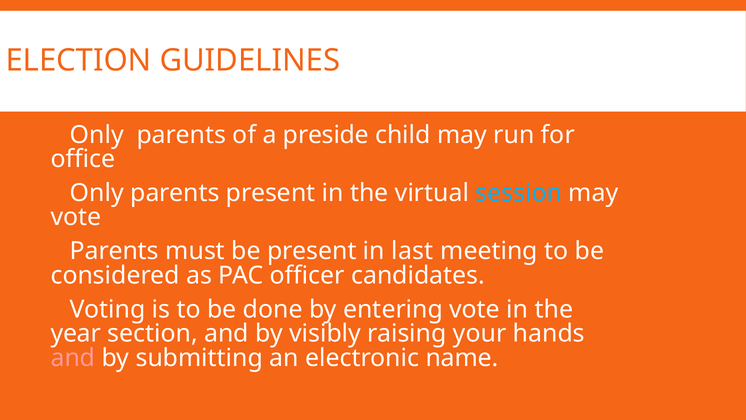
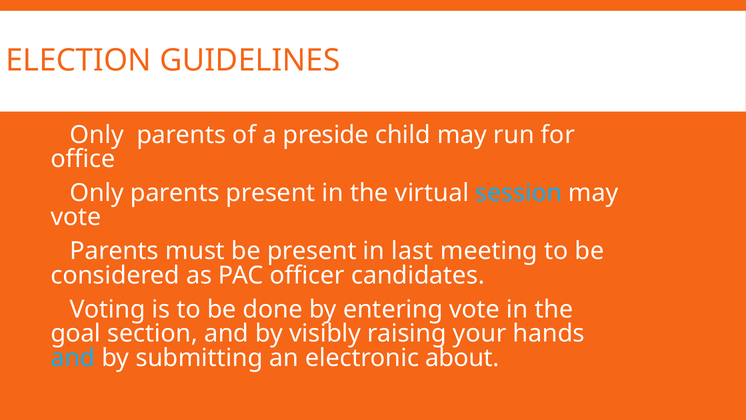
year: year -> goal (76, 333)
and colour: pink -> light blue (73, 358)
name: name -> about (462, 358)
